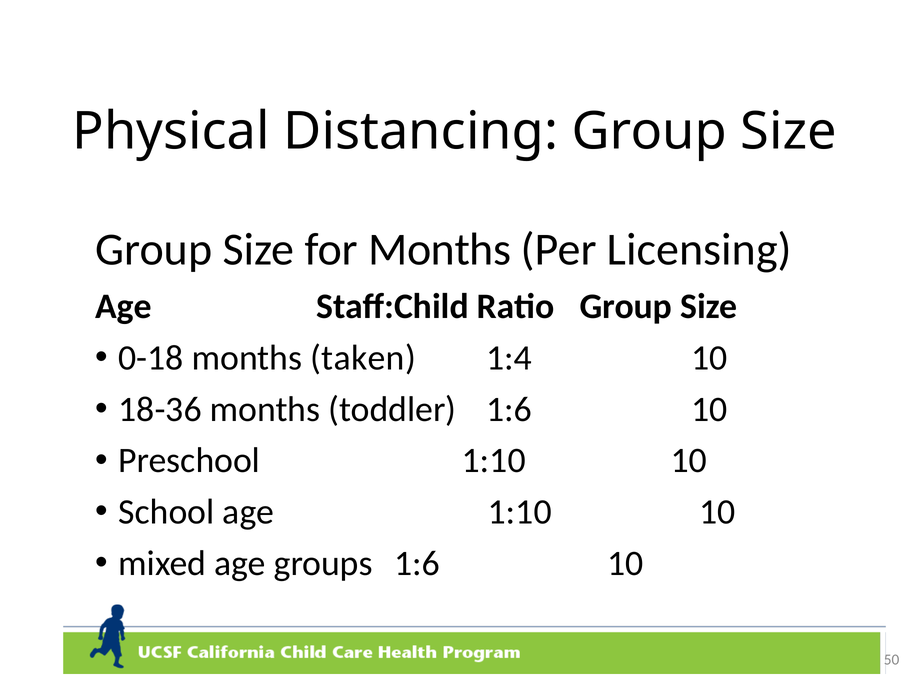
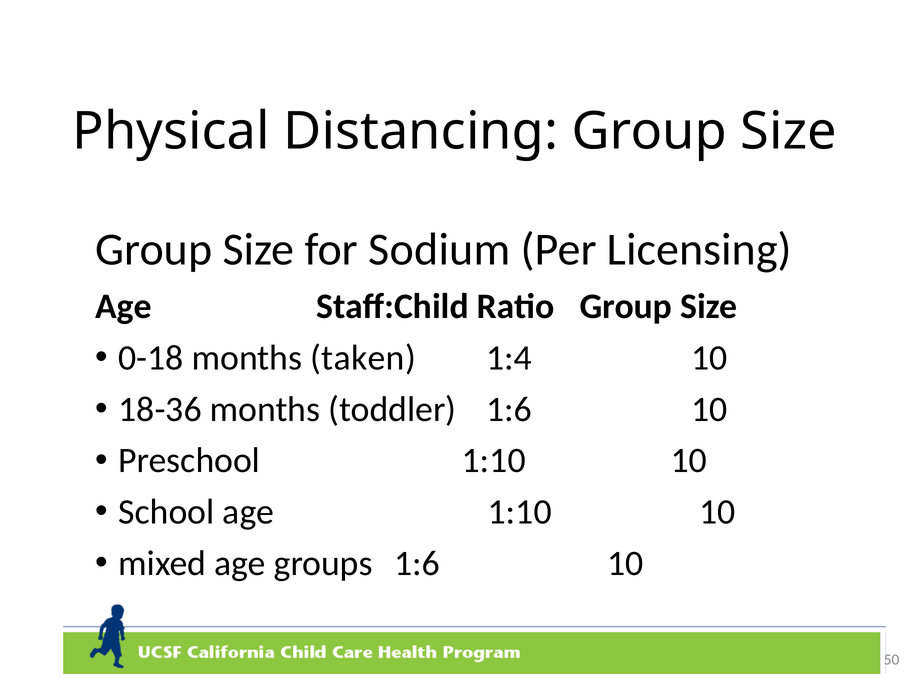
for Months: Months -> Sodium (439, 250)
